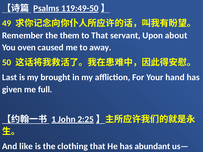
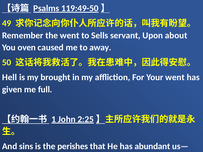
the them: them -> went (70, 35)
to That: That -> Sells (100, 35)
Last: Last -> Hell (10, 77)
Your hand: hand -> went (175, 77)
like: like -> sins (26, 147)
clothing: clothing -> perishes (73, 147)
